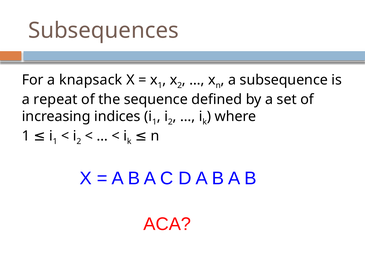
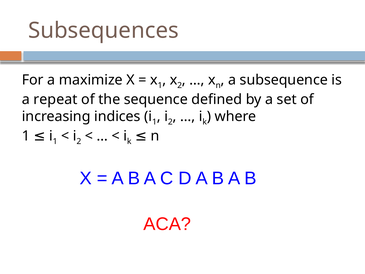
knapsack: knapsack -> maximize (91, 80)
